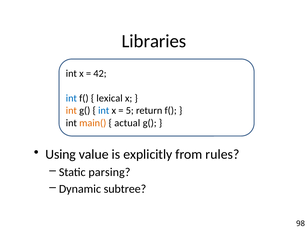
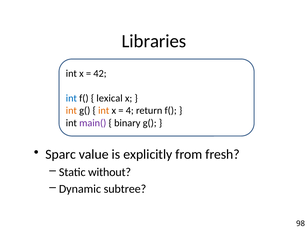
int colour: blue -> orange (104, 111)
5: 5 -> 4 (130, 111)
main( colour: orange -> purple (93, 123)
actual: actual -> binary (127, 123)
Using: Using -> Sparc (61, 154)
rules: rules -> fresh (223, 154)
parsing: parsing -> without (110, 172)
